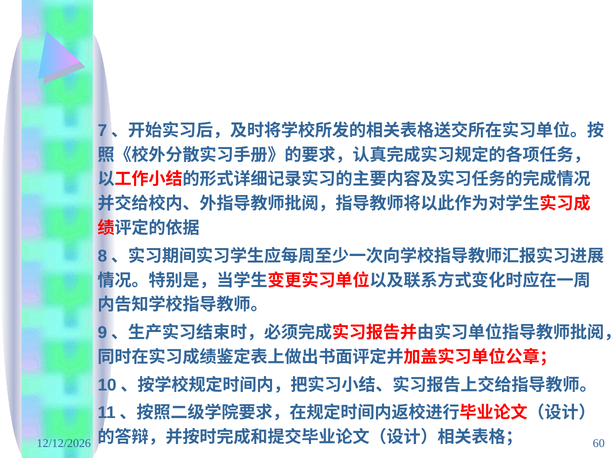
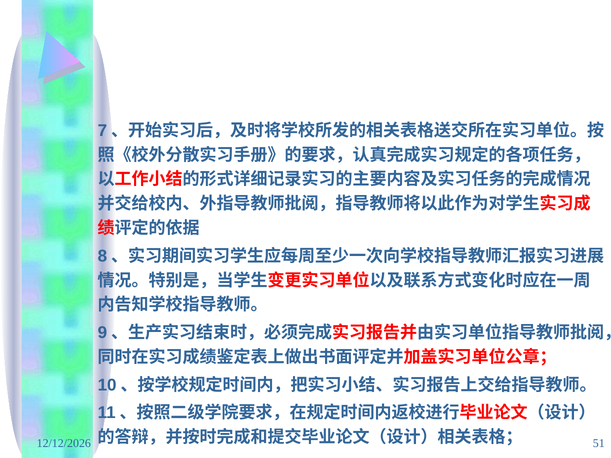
60: 60 -> 51 (599, 444)
